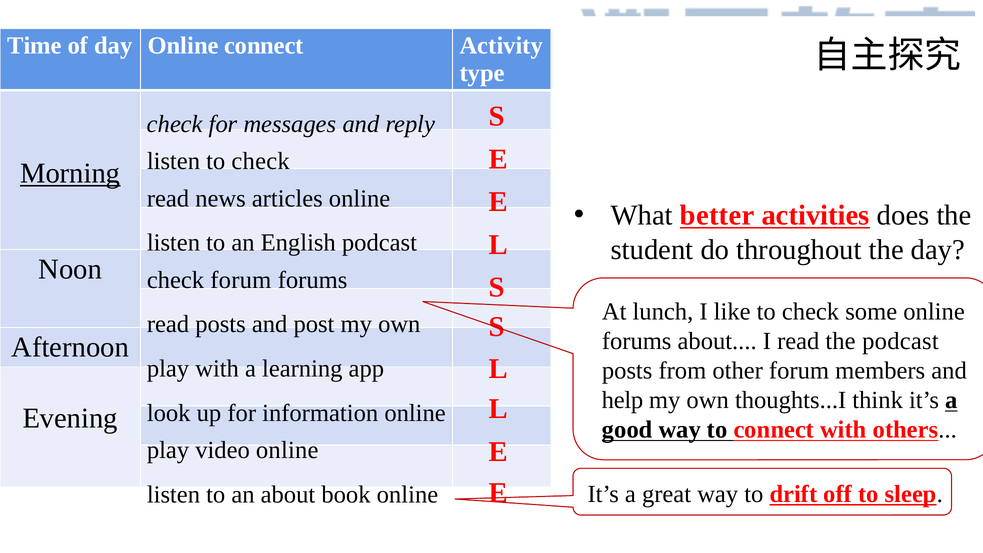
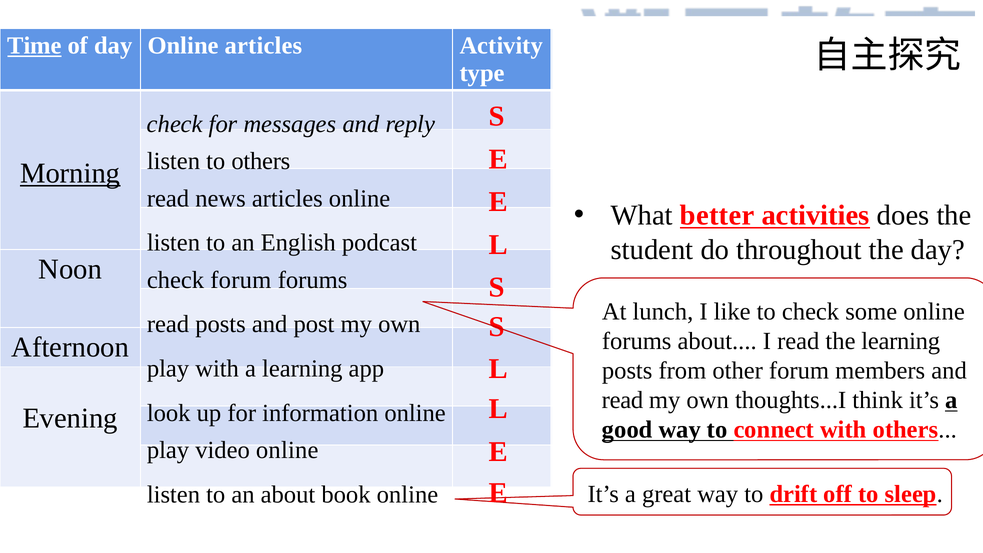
Time underline: none -> present (34, 46)
Online connect: connect -> articles (264, 46)
listen to check: check -> others (261, 161)
the podcast: podcast -> learning (901, 341)
help: help -> read (622, 400)
